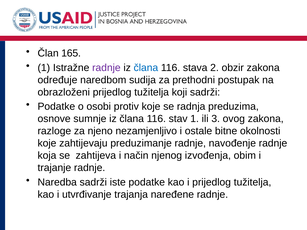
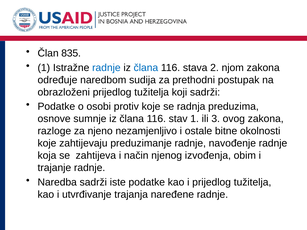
165: 165 -> 835 (71, 53)
radnje colour: purple -> blue (106, 68)
obzir: obzir -> njom (233, 68)
